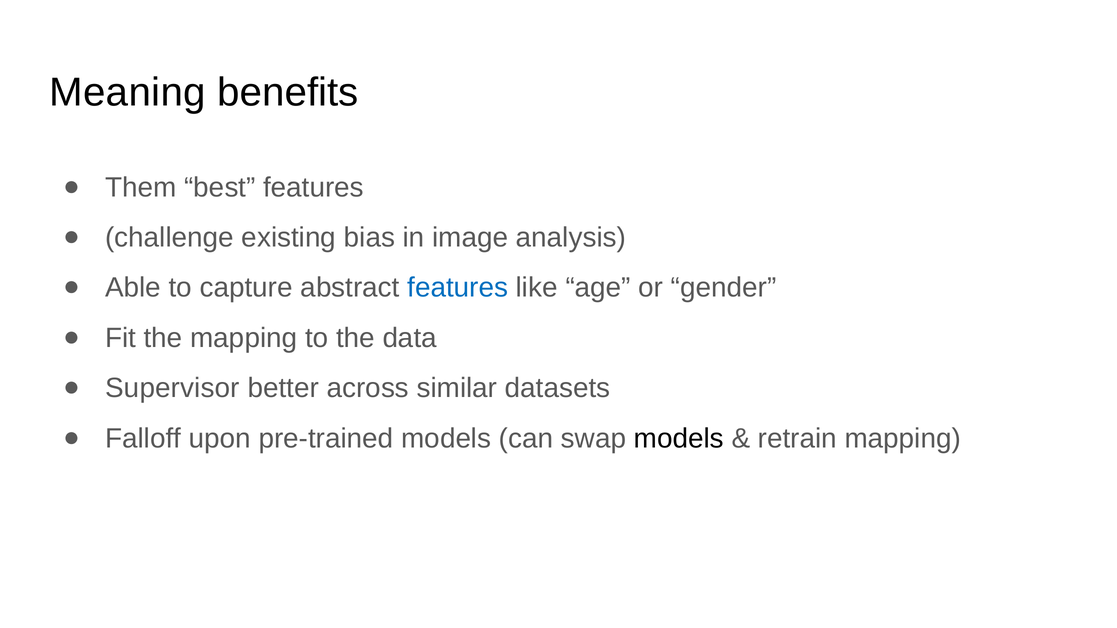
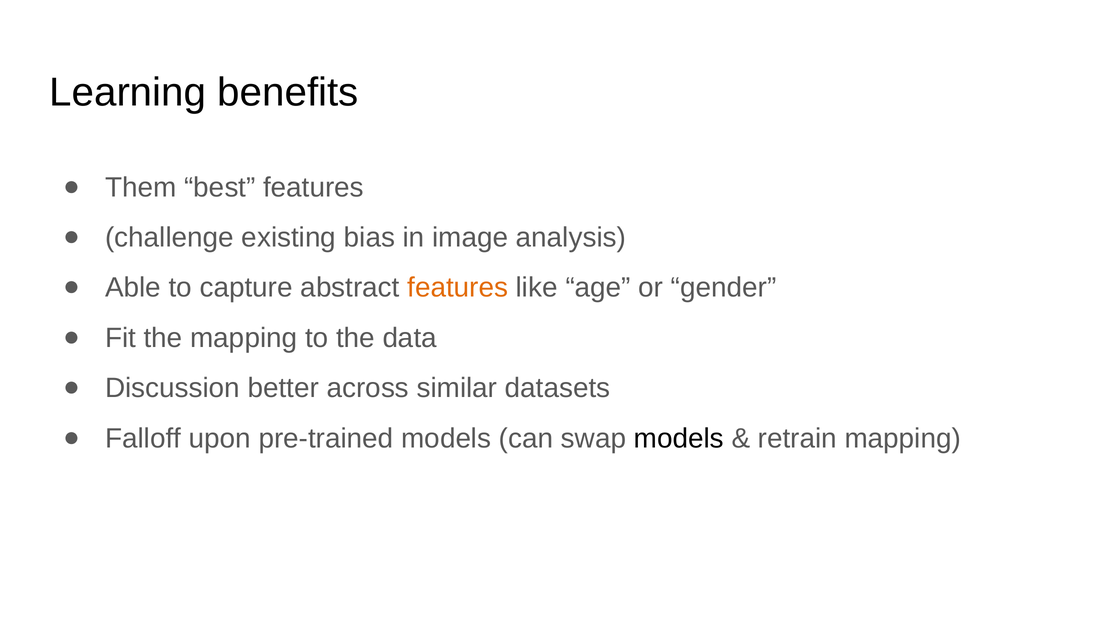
Meaning: Meaning -> Learning (128, 93)
features colour: blue -> orange (458, 288)
Supervisor: Supervisor -> Discussion (173, 388)
